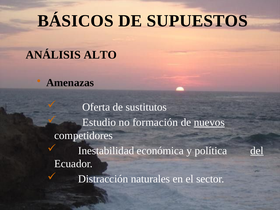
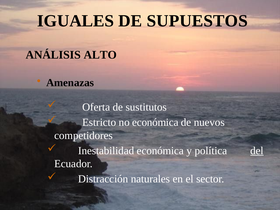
BÁSICOS: BÁSICOS -> IGUALES (76, 21)
Estudio: Estudio -> Estricto (99, 122)
no formación: formación -> económica (155, 122)
nuevos underline: present -> none (209, 122)
